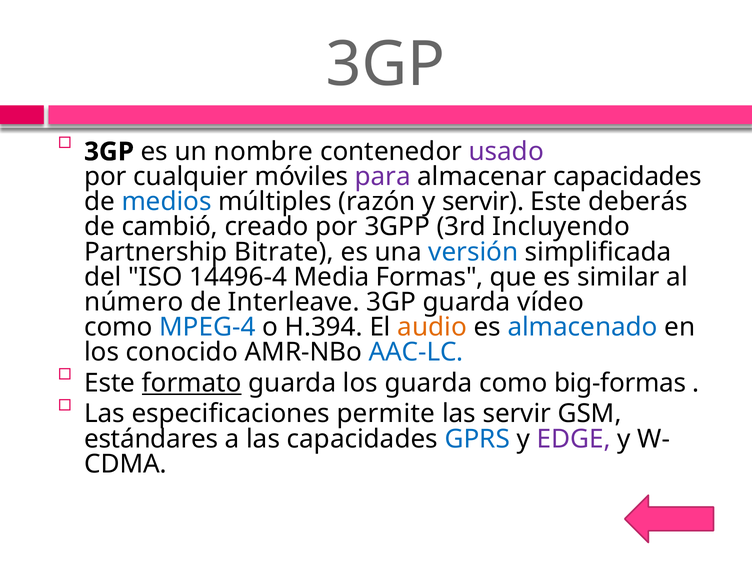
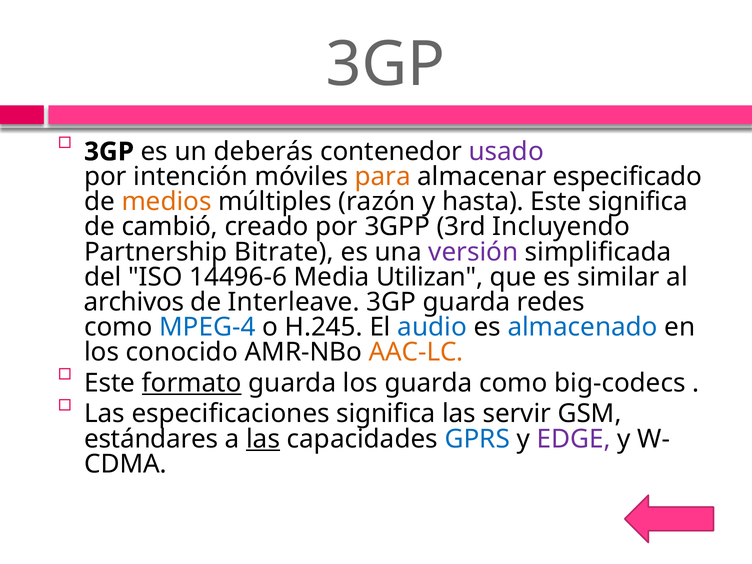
nombre: nombre -> deberás (264, 152)
cualquier: cualquier -> intención (191, 177)
para colour: purple -> orange (383, 177)
almacenar capacidades: capacidades -> especificado (627, 177)
medios colour: blue -> orange (167, 202)
y servir: servir -> hasta (483, 202)
Este deberás: deberás -> significa (638, 202)
versión colour: blue -> purple (473, 252)
14496-4: 14496-4 -> 14496-6 (238, 277)
Formas: Formas -> Utilizan (430, 277)
número: número -> archivos (134, 302)
vídeo: vídeo -> redes (551, 302)
H.394: H.394 -> H.245 (324, 327)
audio colour: orange -> blue (432, 327)
AAC-LC colour: blue -> orange (416, 352)
big-formas: big-formas -> big-codecs (620, 383)
especificaciones permite: permite -> significa (386, 414)
las underline: none -> present (263, 439)
